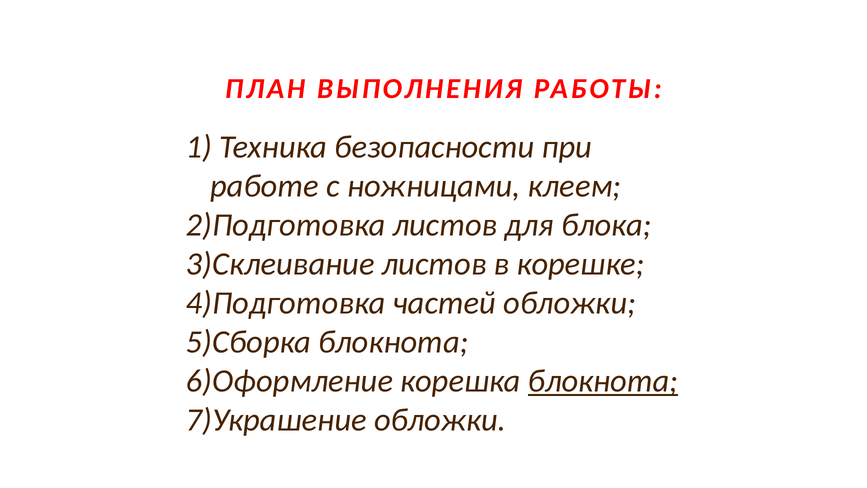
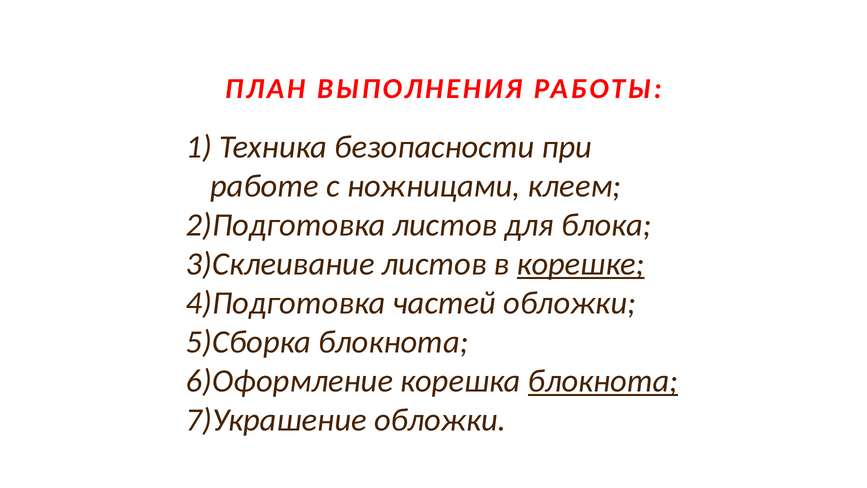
корешке underline: none -> present (581, 264)
